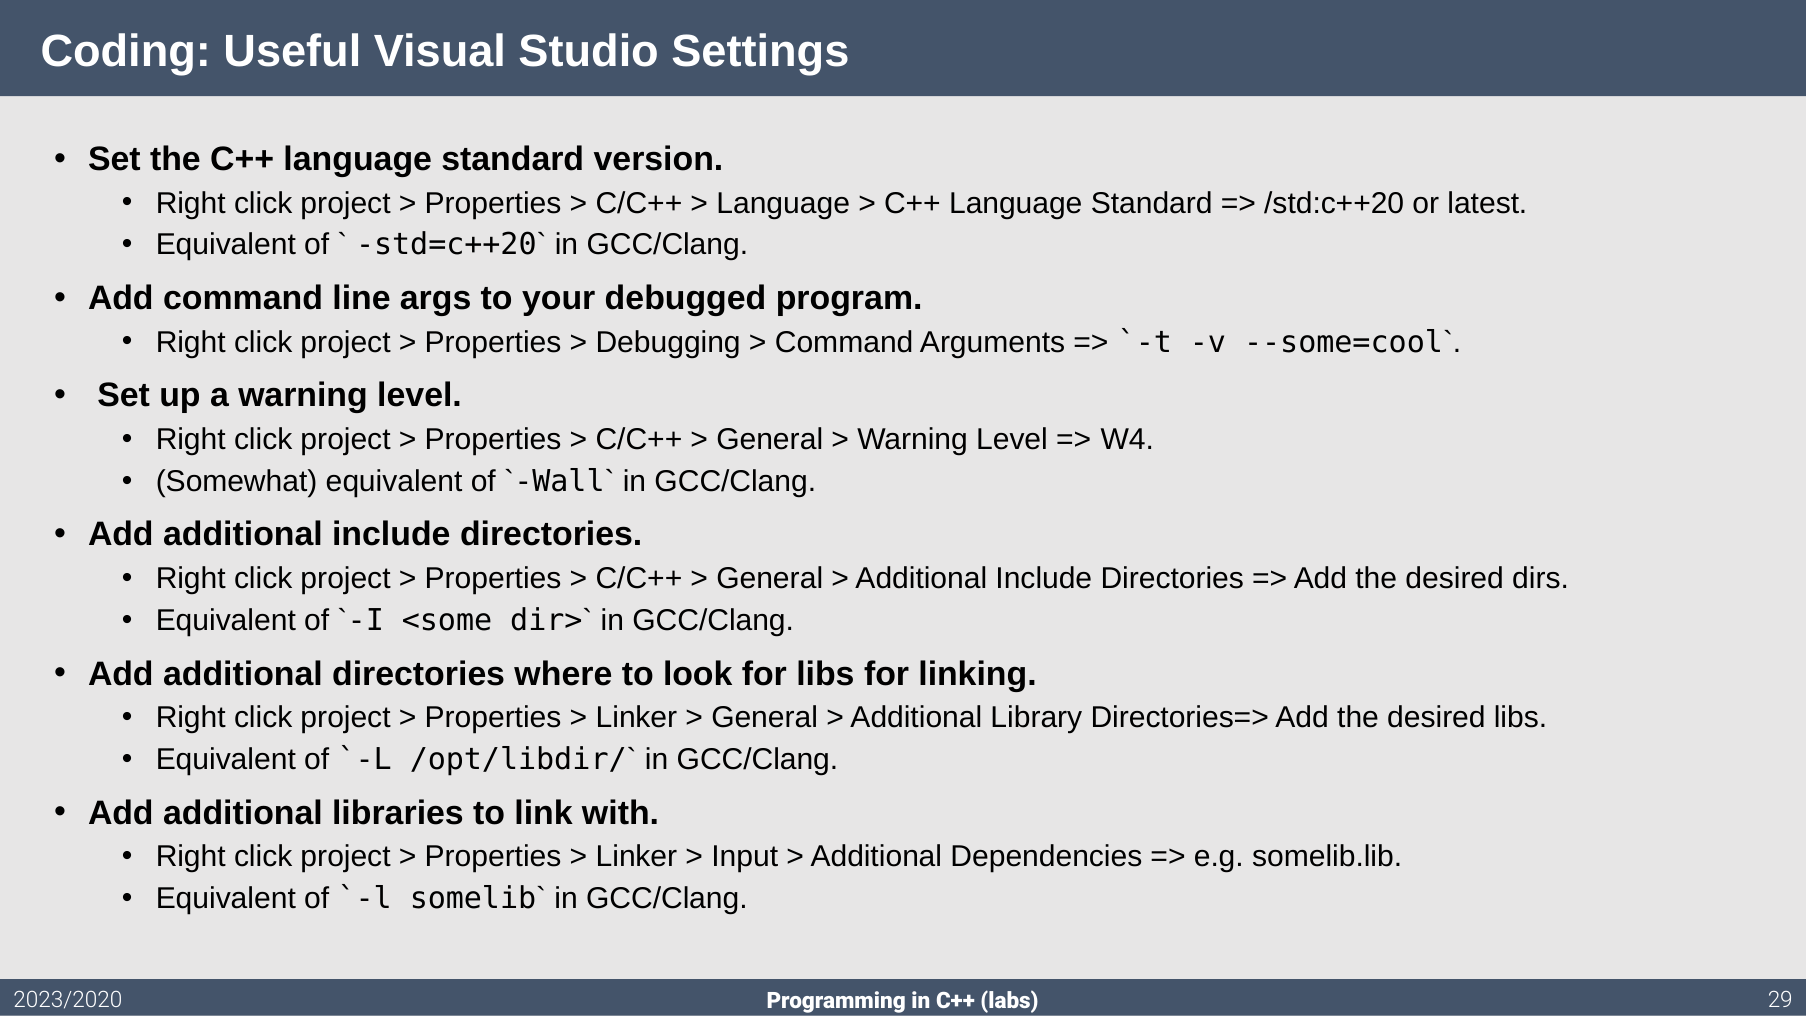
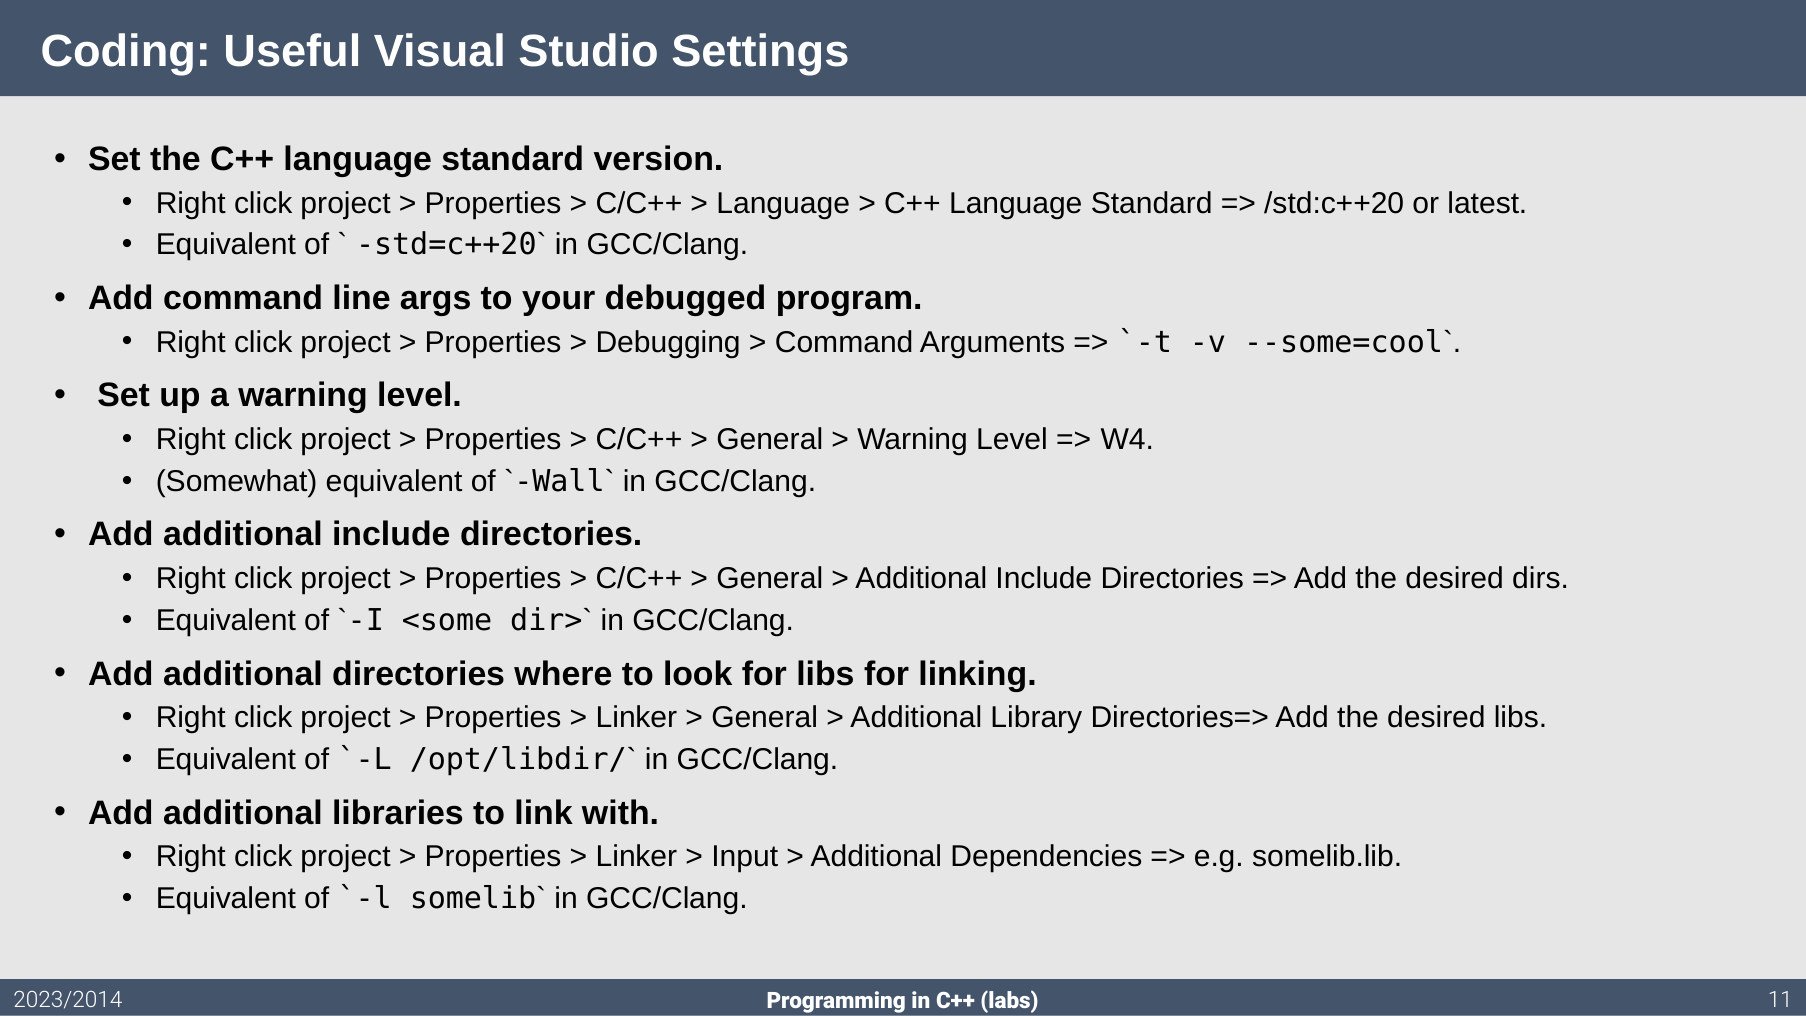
2023/2020: 2023/2020 -> 2023/2014 (68, 1000)
29: 29 -> 11 (1780, 1000)
